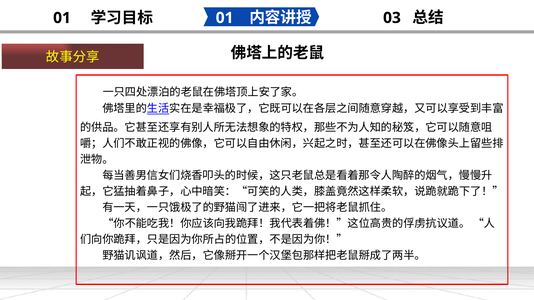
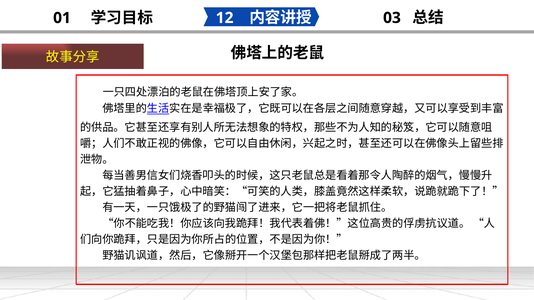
01: 01 -> 12 (225, 18)
